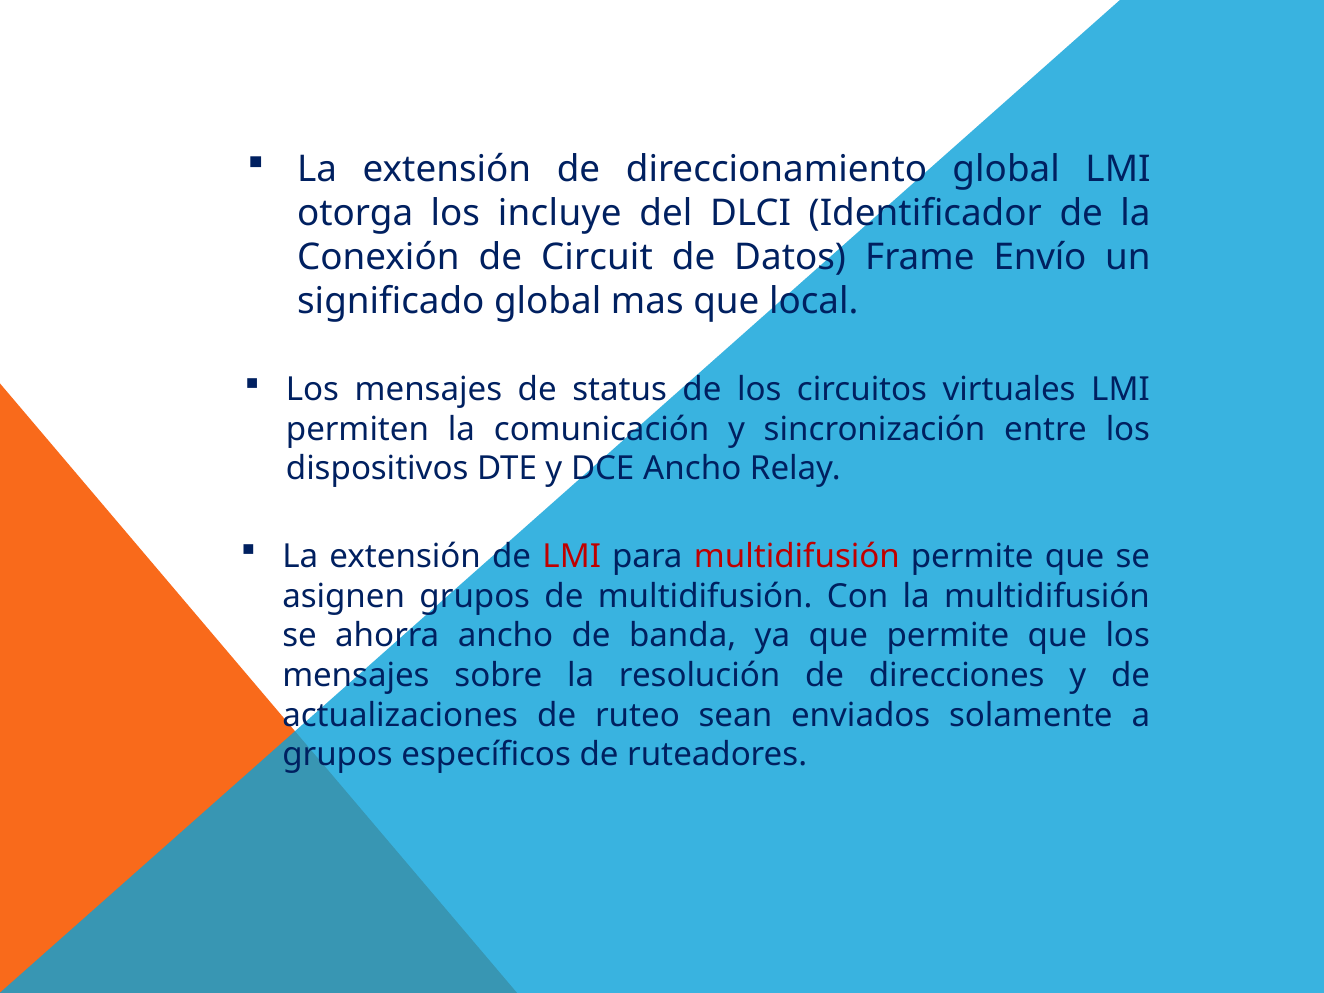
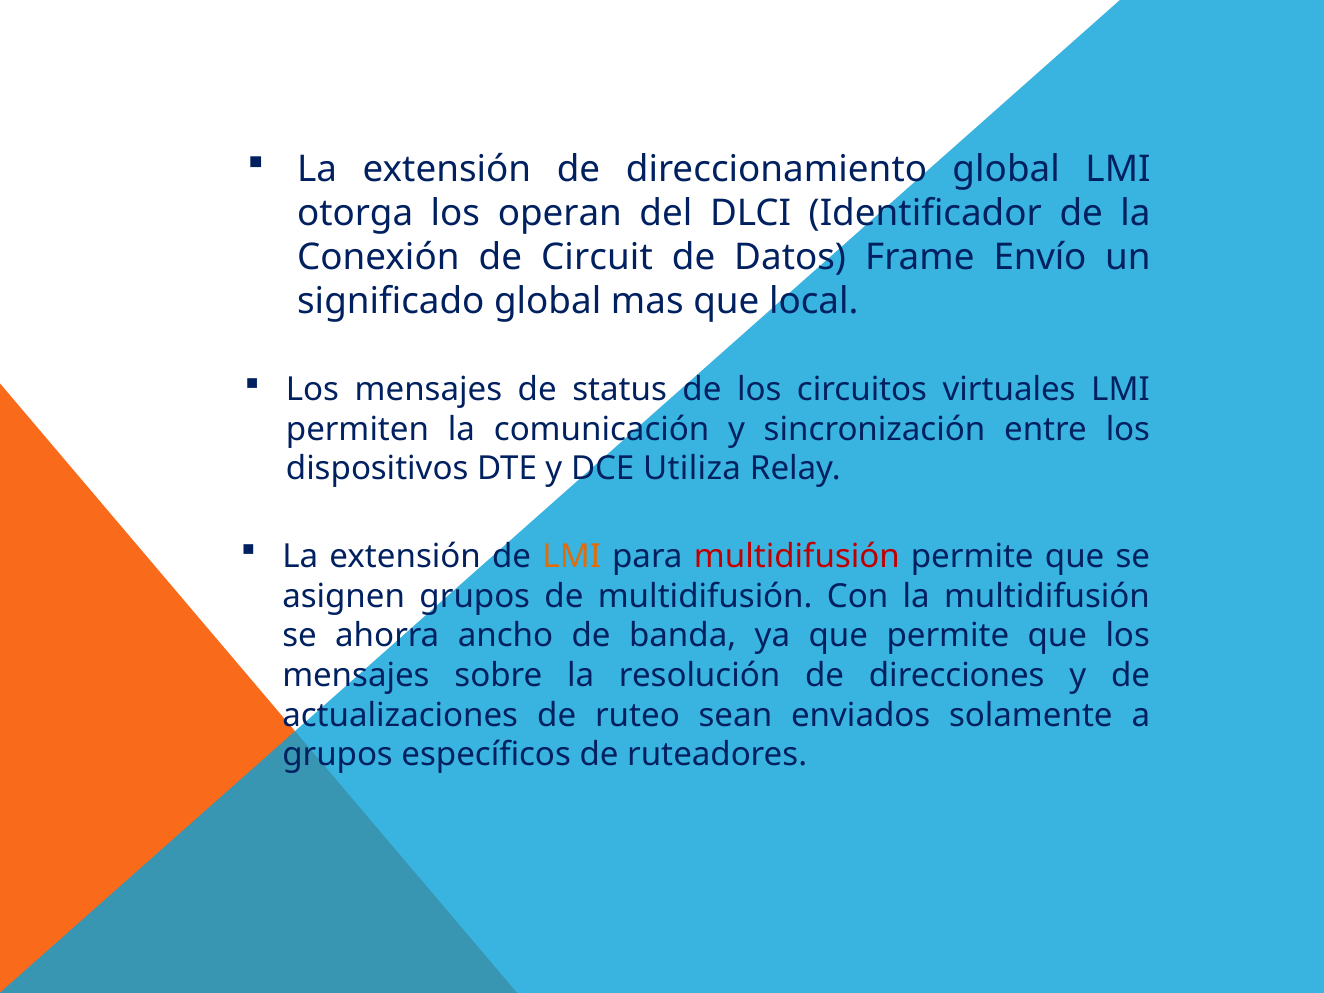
incluye: incluye -> operan (560, 213)
DCE Ancho: Ancho -> Utiliza (692, 469)
LMI colour: red -> orange (572, 556)
